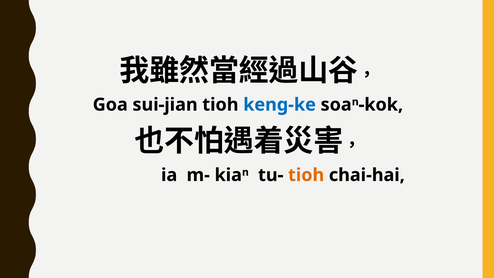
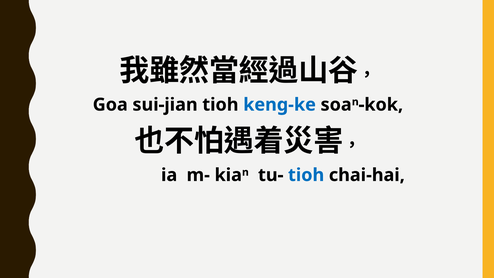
tioh colour: orange -> blue (306, 175)
